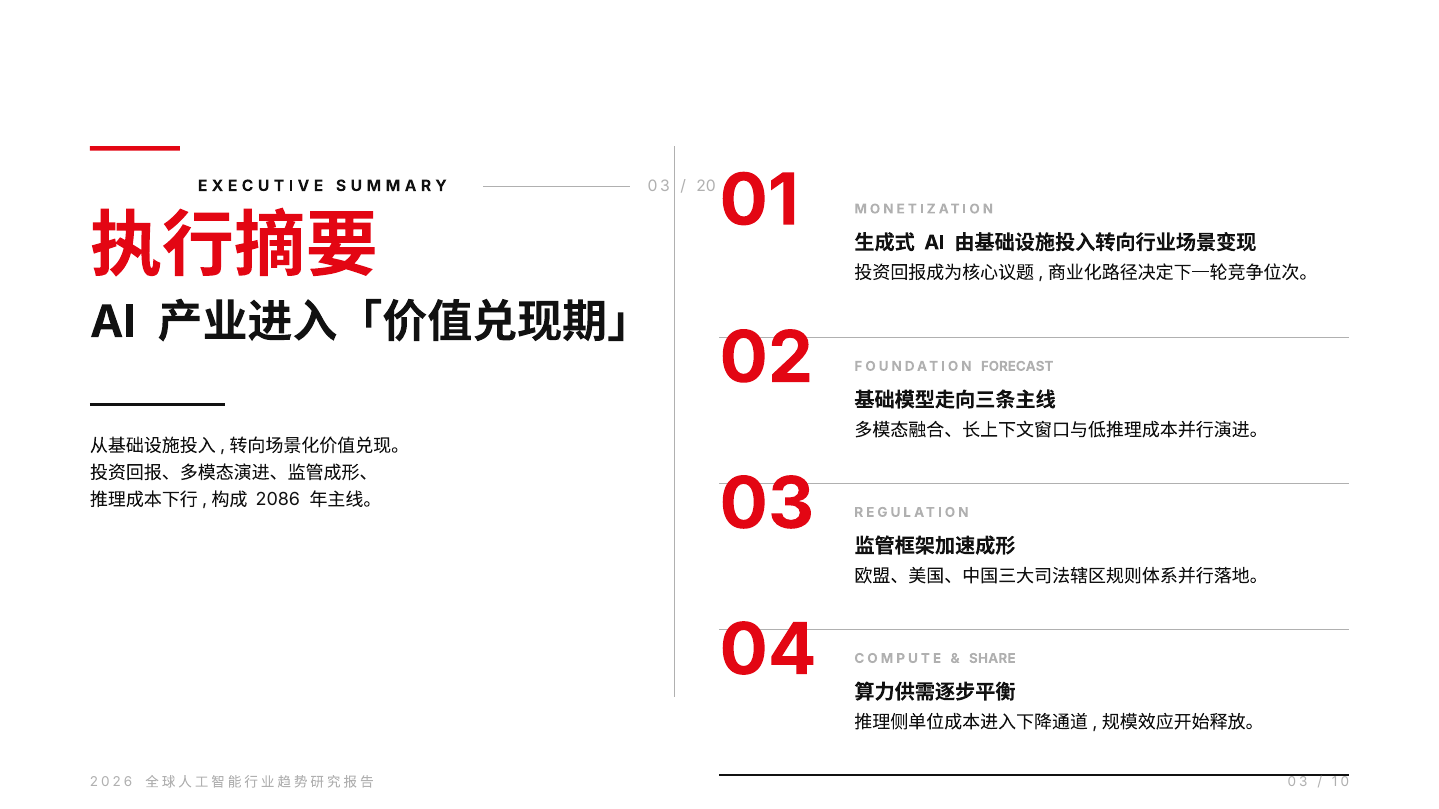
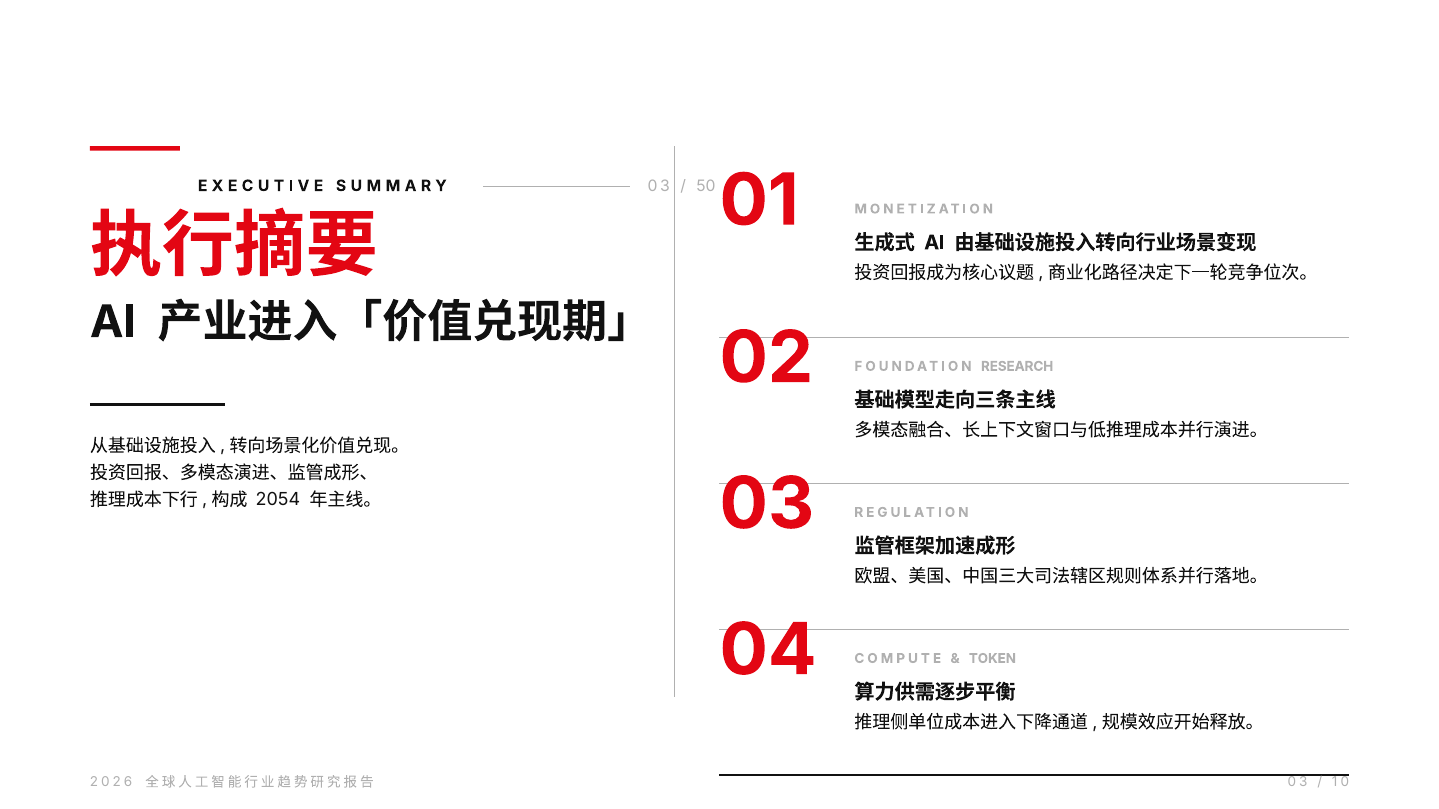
20: 20 -> 50 (706, 186)
FORECAST: FORECAST -> RESEARCH (1017, 367)
2086: 2086 -> 2054 (278, 500)
SHARE: SHARE -> TOKEN (992, 659)
